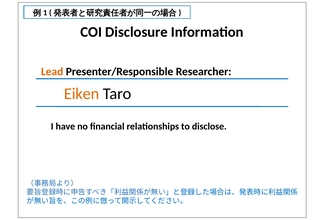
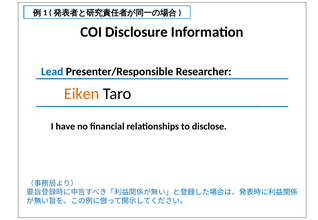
Lead colour: orange -> blue (52, 72)
